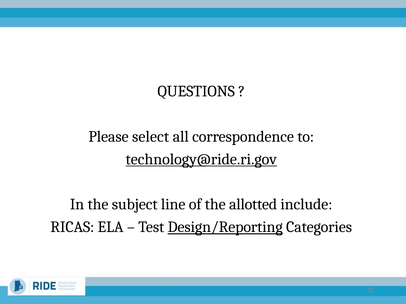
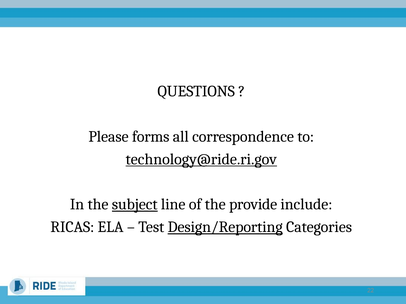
select: select -> forms (151, 137)
subject underline: none -> present (135, 205)
allotted: allotted -> provide (253, 205)
